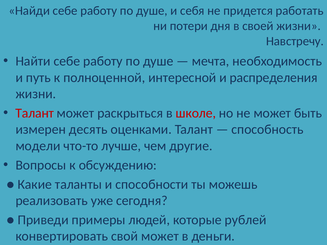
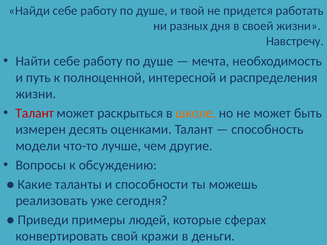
себя: себя -> твой (192, 11)
потери: потери -> разных (189, 26)
школе colour: red -> orange (196, 113)
рублей: рублей -> сферах (246, 220)
свой может: может -> кражи (160, 236)
